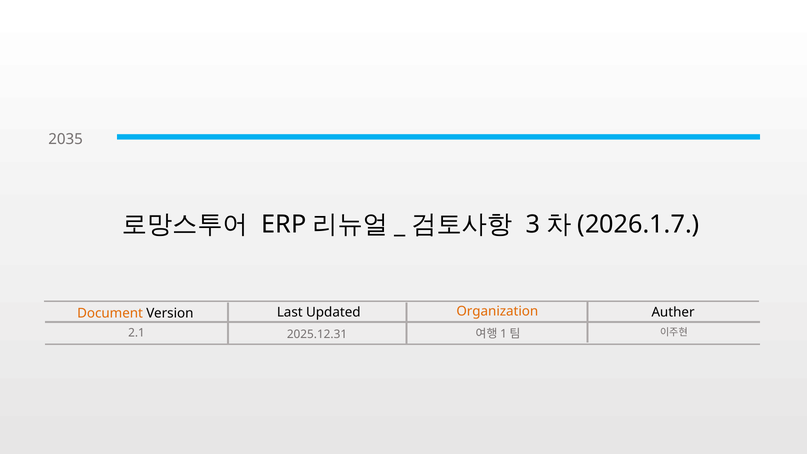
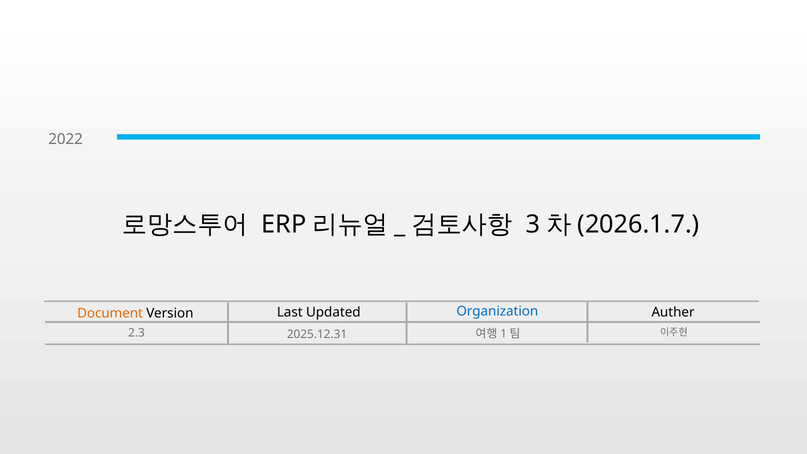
2035: 2035 -> 2022 (66, 139)
Organization colour: orange -> blue (497, 311)
2.1: 2.1 -> 2.3 (137, 333)
